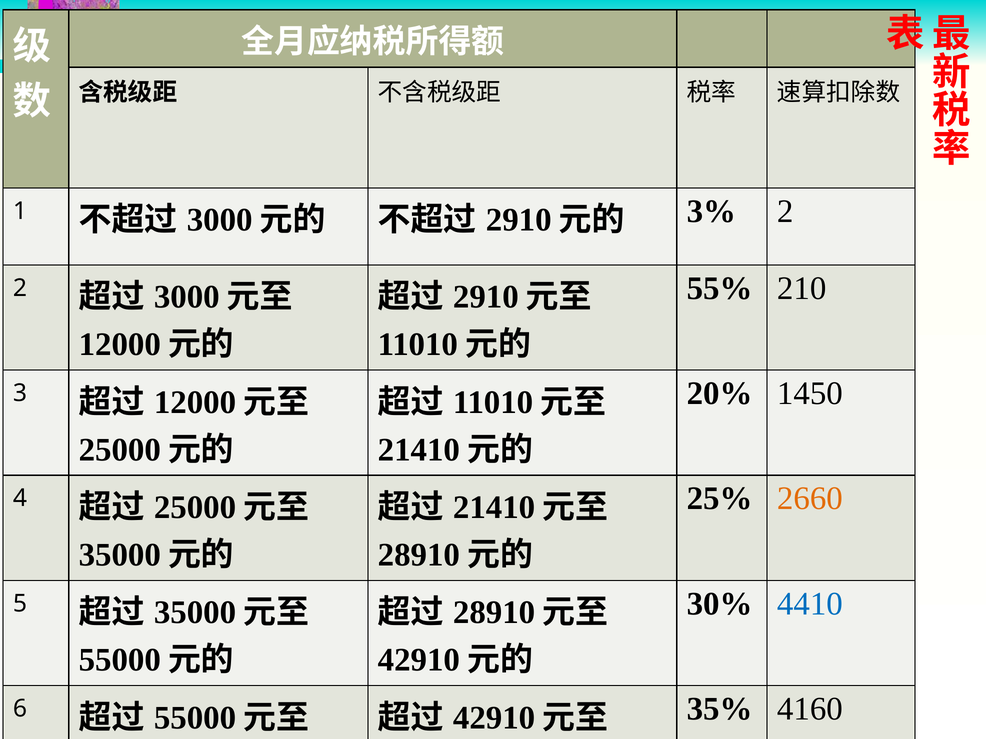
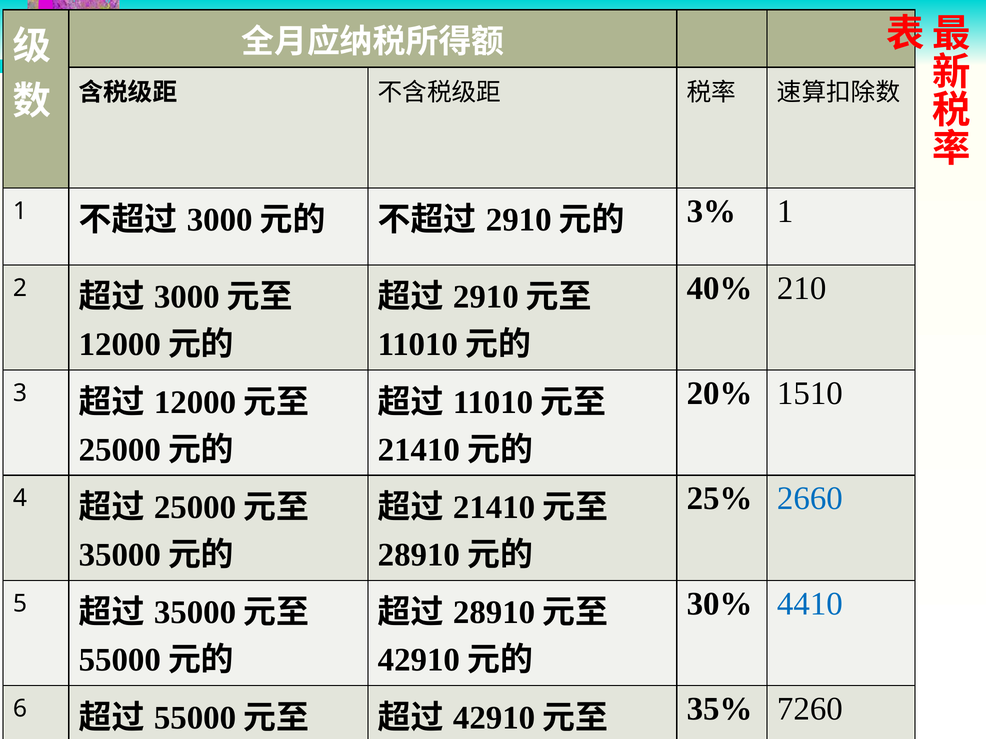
3% 2: 2 -> 1 (785, 211)
55%: 55% -> 40% (720, 288)
1450: 1450 -> 1510 (810, 394)
2660 colour: orange -> blue (810, 499)
4160: 4160 -> 7260 (810, 709)
